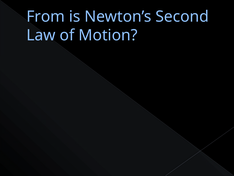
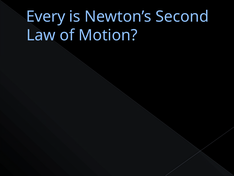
From: From -> Every (46, 16)
